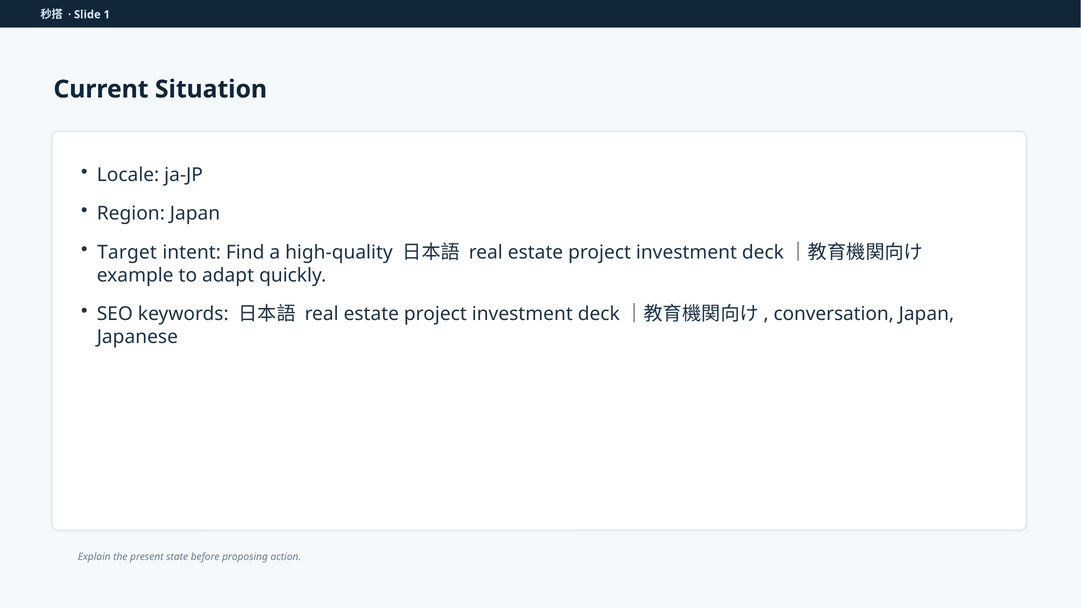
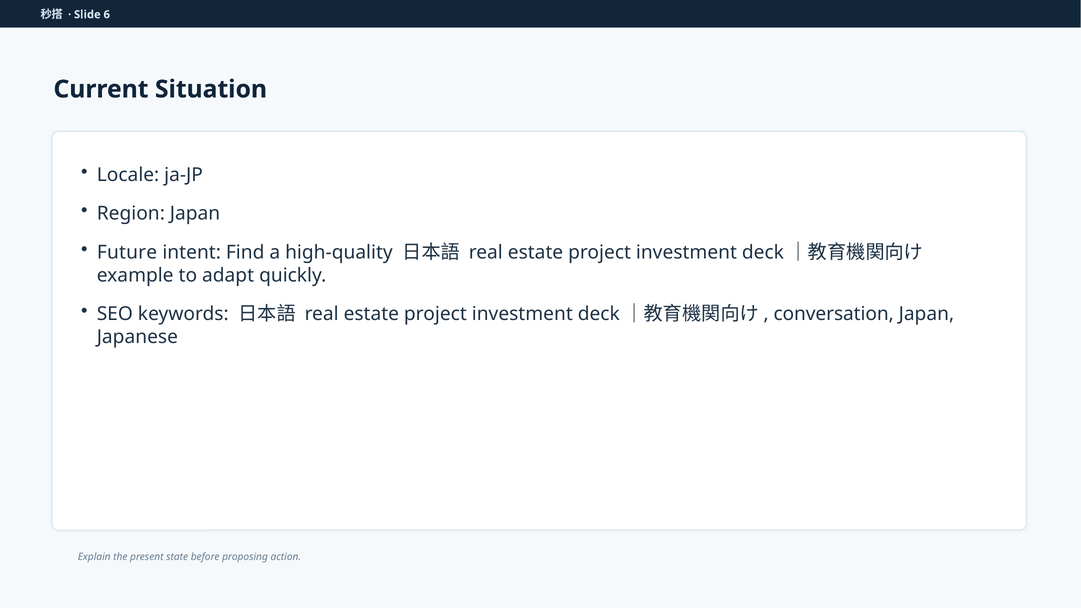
1: 1 -> 6 (107, 15)
Target: Target -> Future (127, 252)
